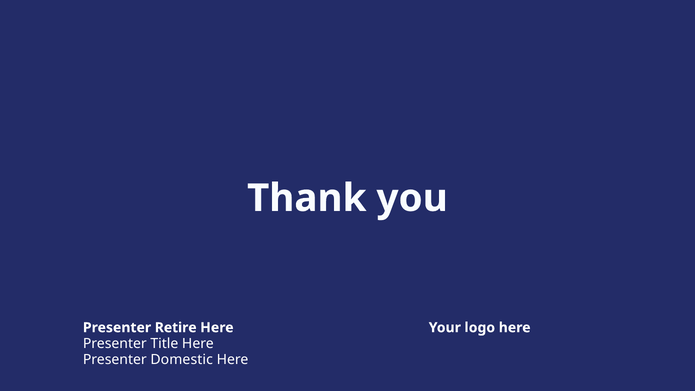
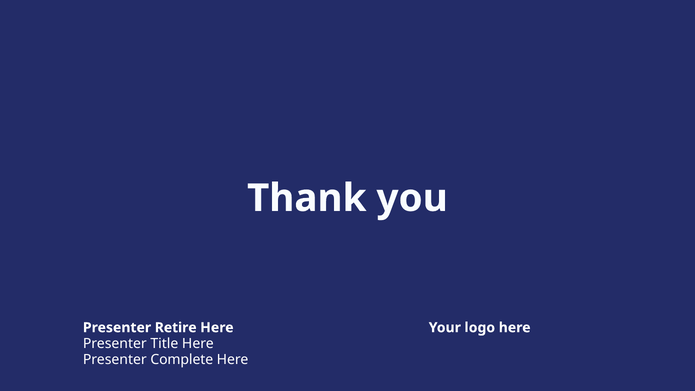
Domestic: Domestic -> Complete (182, 360)
